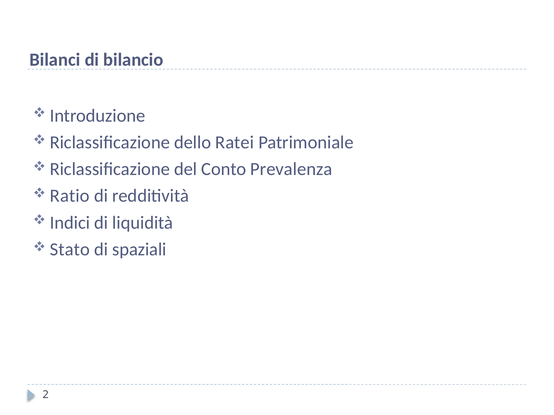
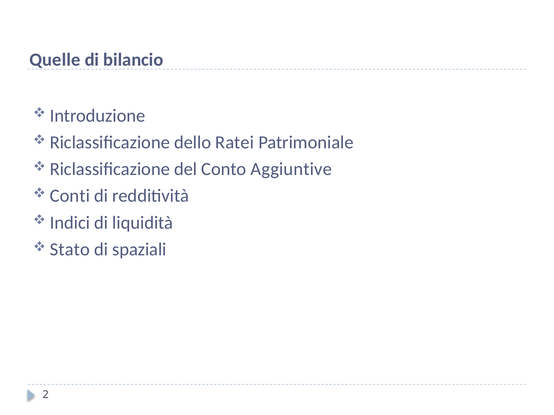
Bilanci: Bilanci -> Quelle (55, 60)
Prevalenza: Prevalenza -> Aggiuntive (291, 169)
Ratio: Ratio -> Conti (70, 196)
